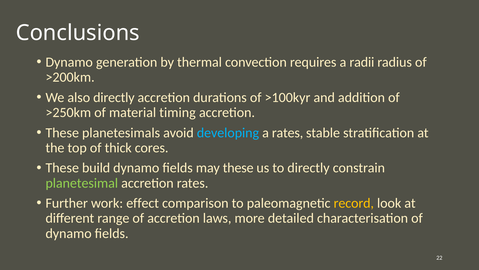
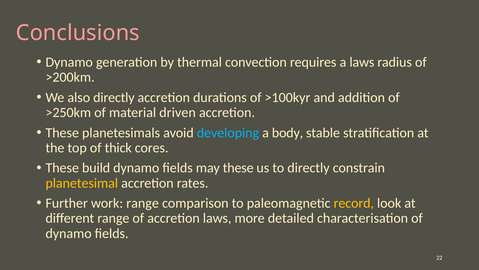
Conclusions colour: white -> pink (78, 33)
a radii: radii -> laws (362, 62)
timing: timing -> driven (178, 112)
a rates: rates -> body (288, 132)
planetesimal colour: light green -> yellow (82, 183)
work effect: effect -> range (143, 203)
